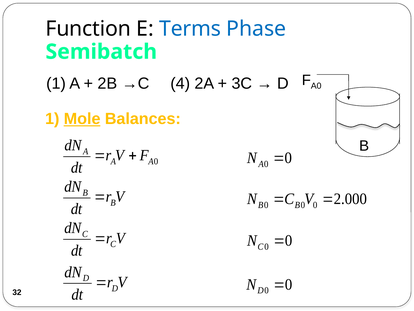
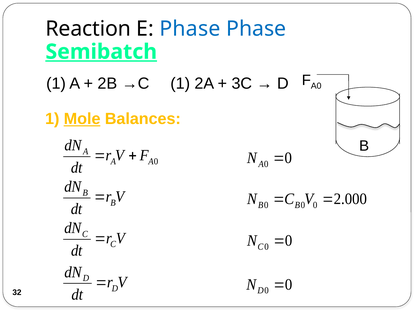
Function: Function -> Reaction (88, 29)
E Terms: Terms -> Phase (190, 29)
Semibatch underline: none -> present (101, 52)
→C 4: 4 -> 1 (180, 83)
